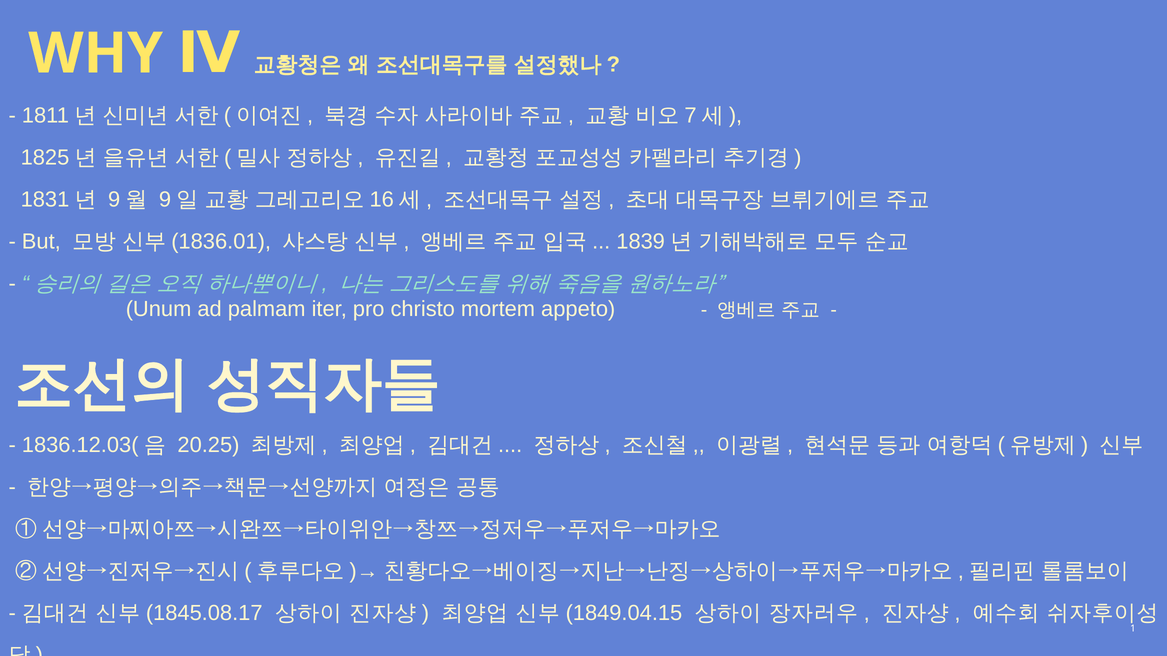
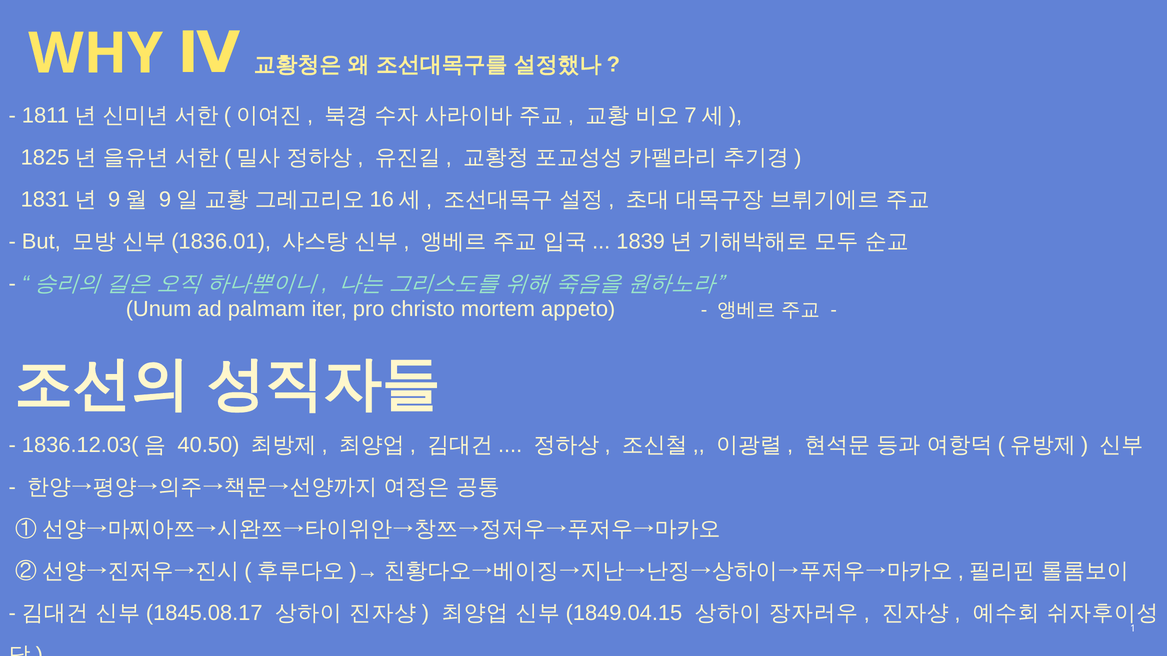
20.25: 20.25 -> 40.50 (208, 446)
